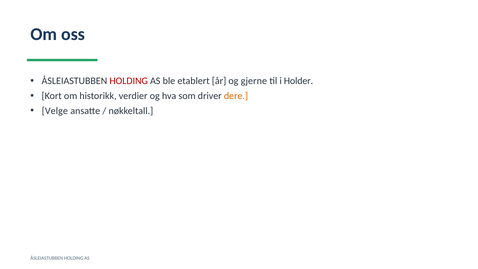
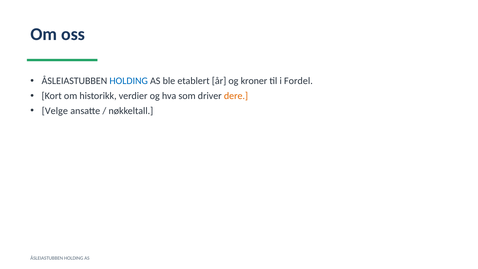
HOLDING colour: red -> blue (129, 81)
gjerne: gjerne -> kroner (254, 81)
Holder: Holder -> Fordel (298, 81)
